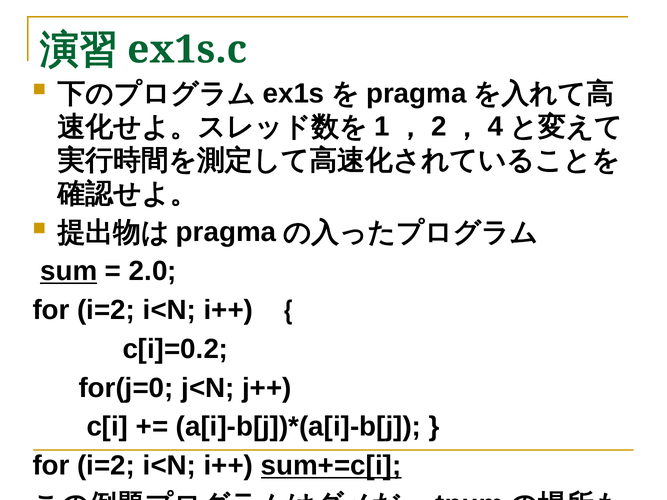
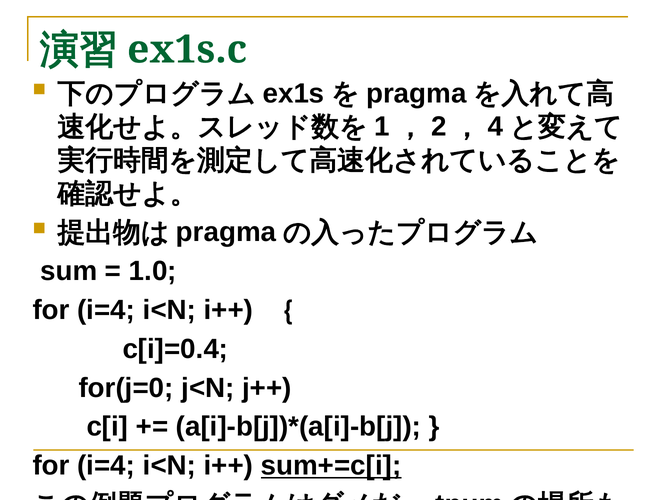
sum underline: present -> none (69, 271)
2.0: 2.0 -> 1.0 (153, 271)
i=2: i=2 -> i=4 (106, 310)
c[i]=0.2: c[i]=0.2 -> c[i]=0.4 (175, 349)
i=2: i=2 -> i=4 (106, 466)
